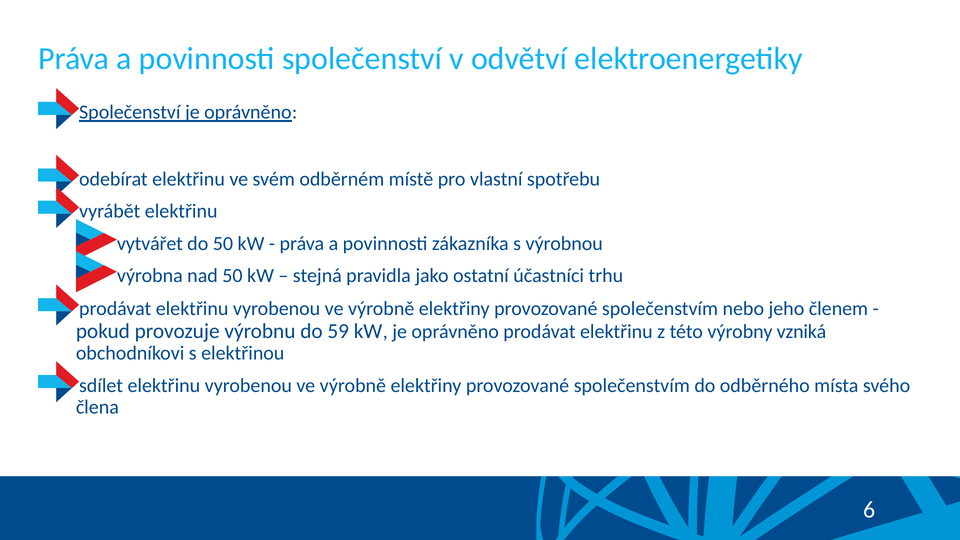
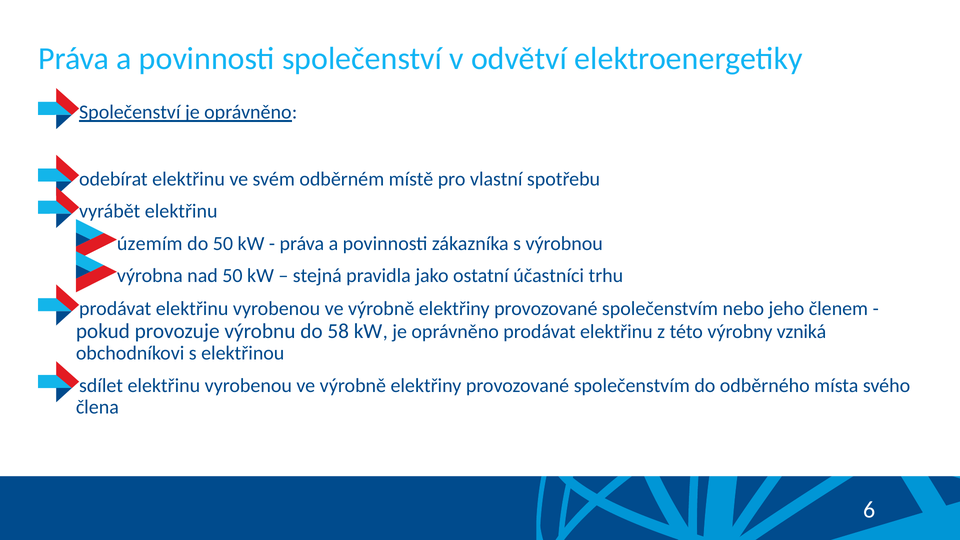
vytvářet: vytvářet -> územím (150, 243)
59: 59 -> 58 (338, 331)
